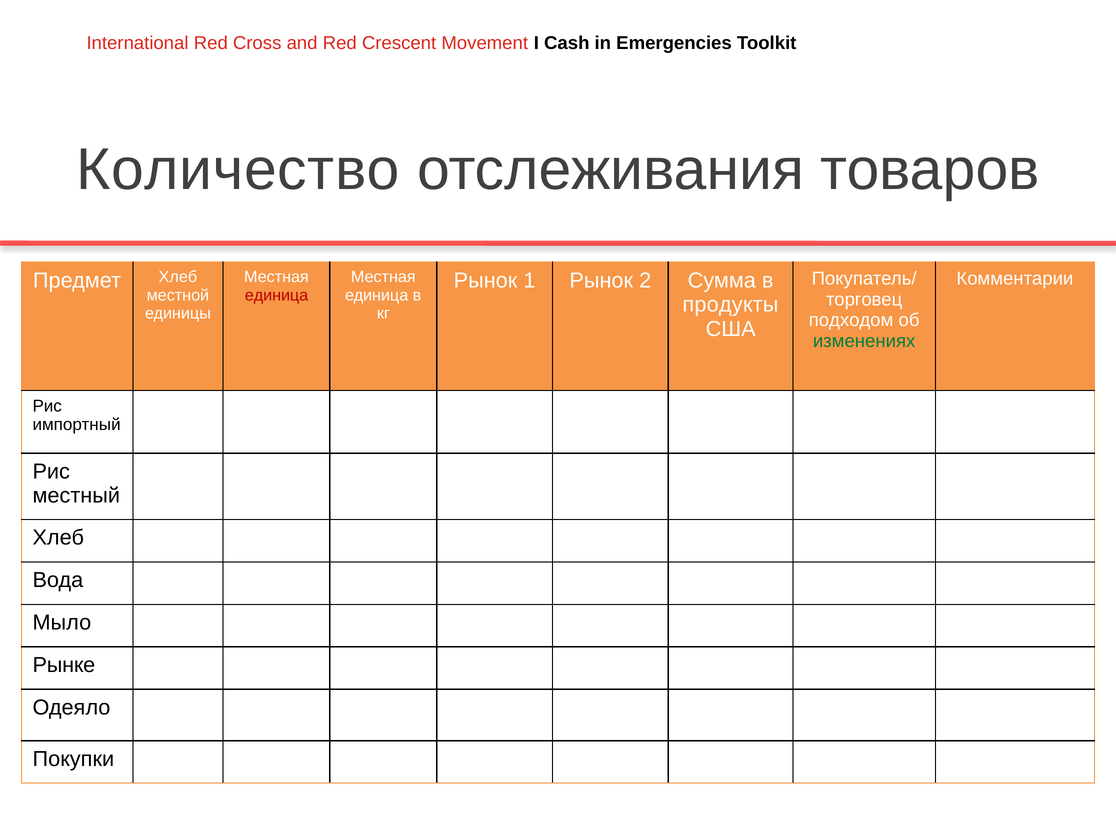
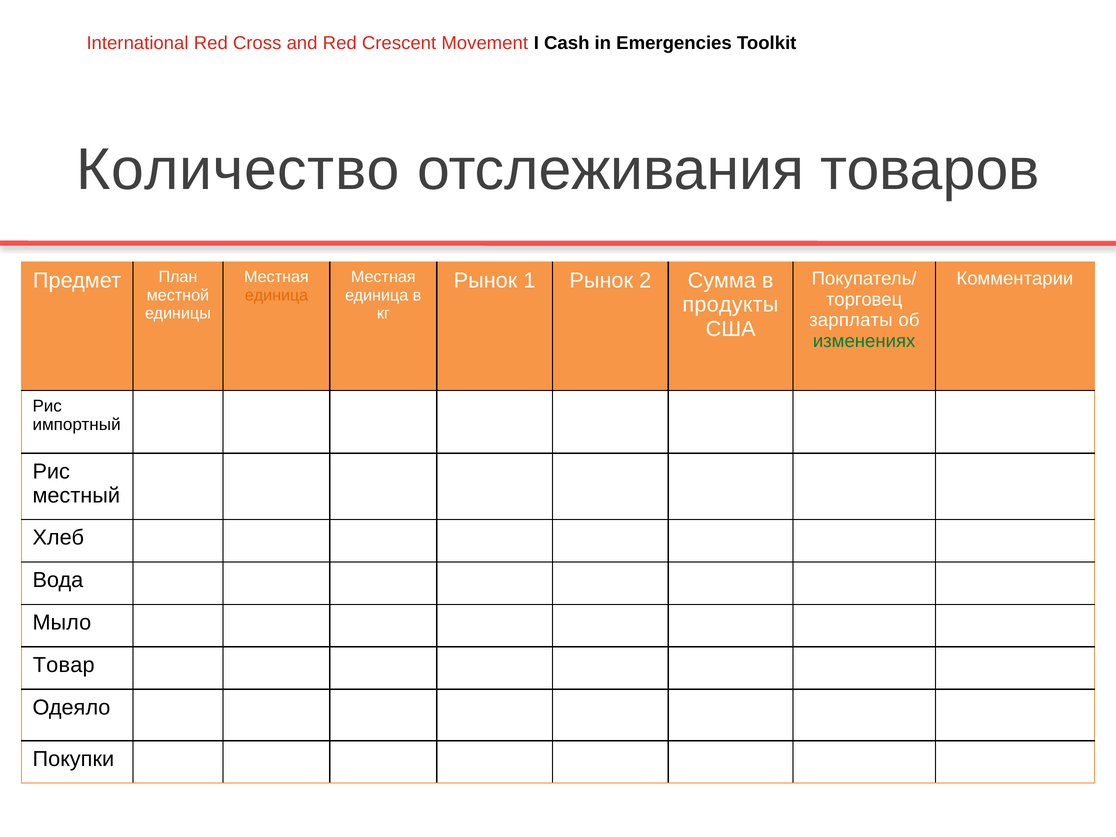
Предмет Хлеб: Хлеб -> План (178, 277)
единица colour: red -> orange (277, 295)
подходом: подходом -> зарплаты (851, 320)
Рынке: Рынке -> Товар (64, 665)
